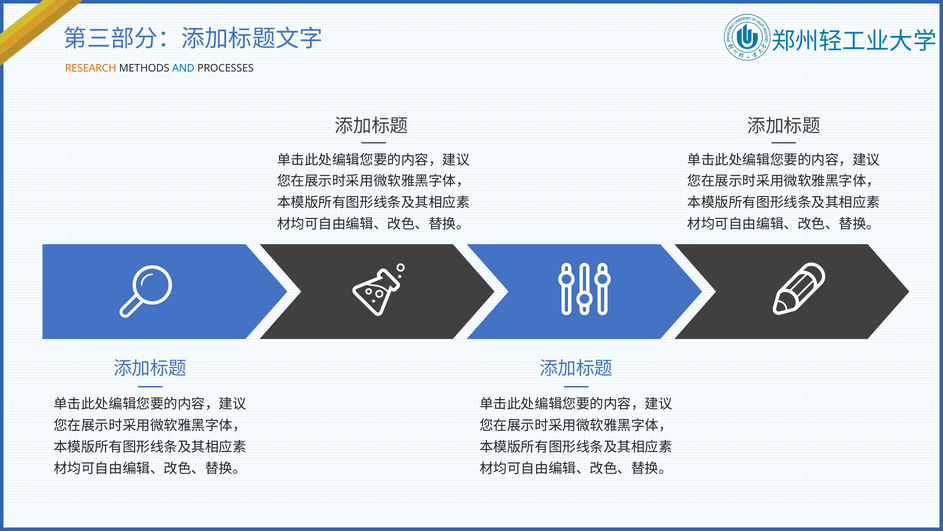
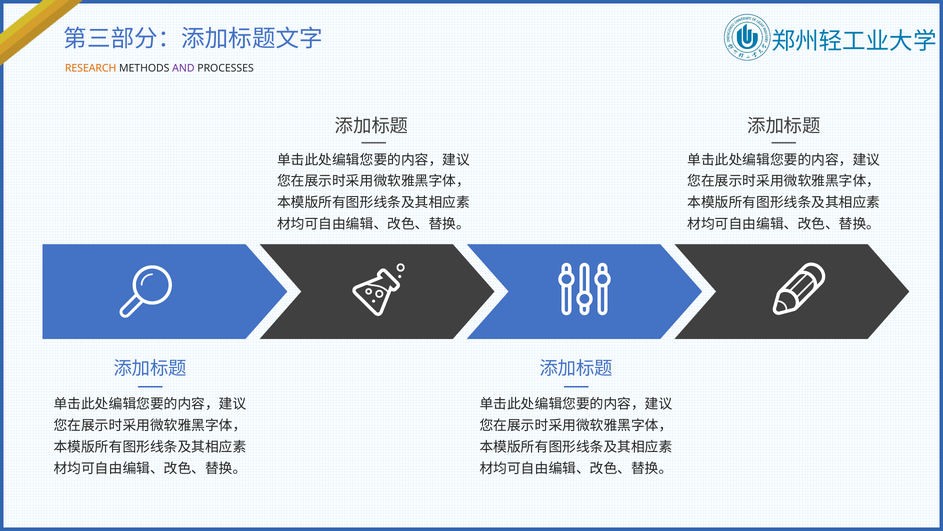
AND colour: blue -> purple (183, 68)
